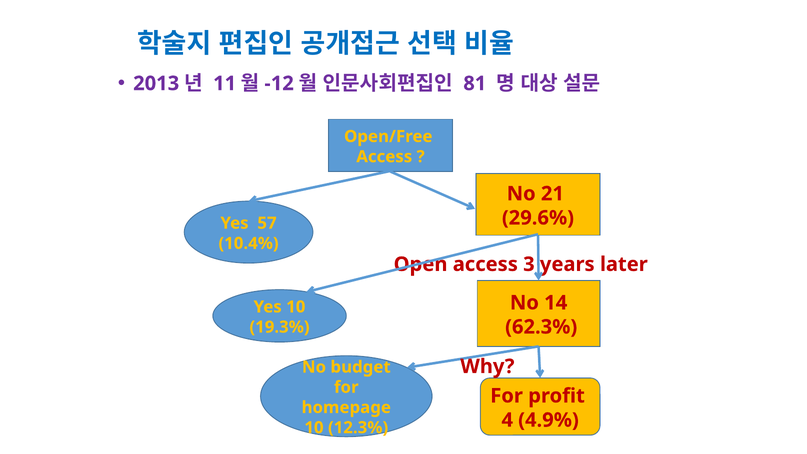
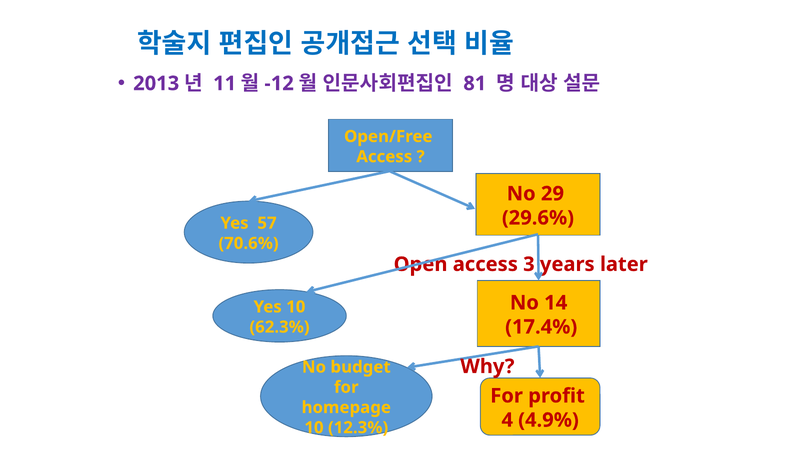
21: 21 -> 29 (552, 194)
10.4%: 10.4% -> 70.6% (249, 243)
62.3%: 62.3% -> 17.4% (541, 327)
19.3%: 19.3% -> 62.3% (280, 327)
